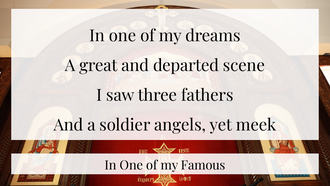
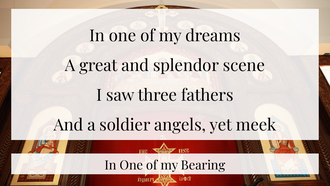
departed: departed -> splendor (186, 66)
Famous: Famous -> Bearing (203, 165)
